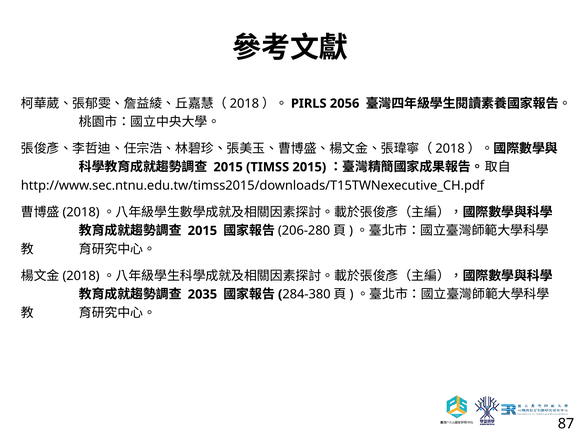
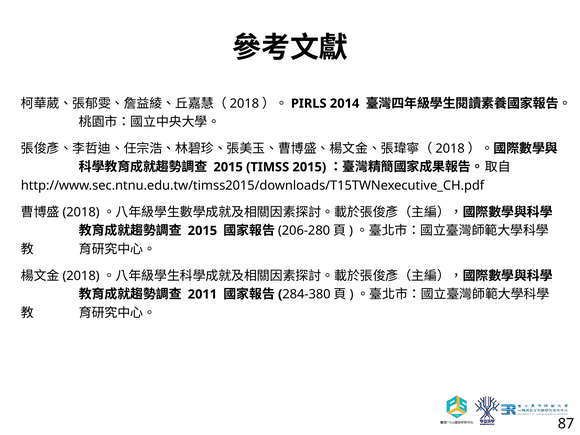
2056: 2056 -> 2014 (345, 103)
2035: 2035 -> 2011 (202, 294)
